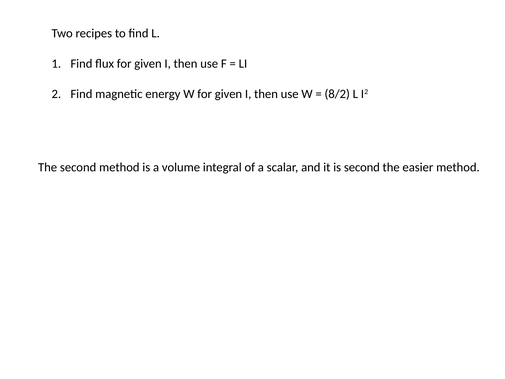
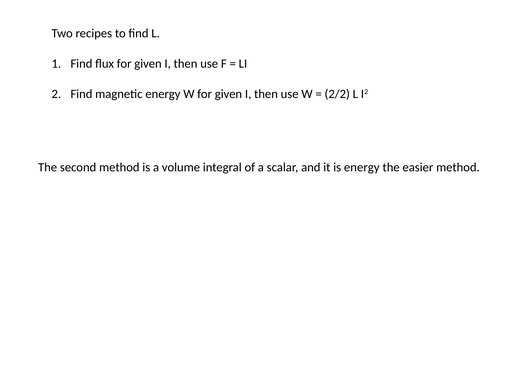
8/2: 8/2 -> 2/2 (337, 94)
is second: second -> energy (362, 167)
